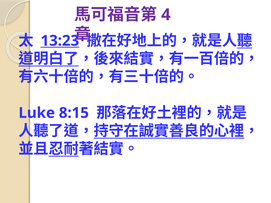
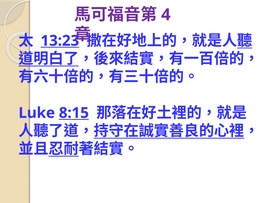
8:15 underline: none -> present (74, 113)
